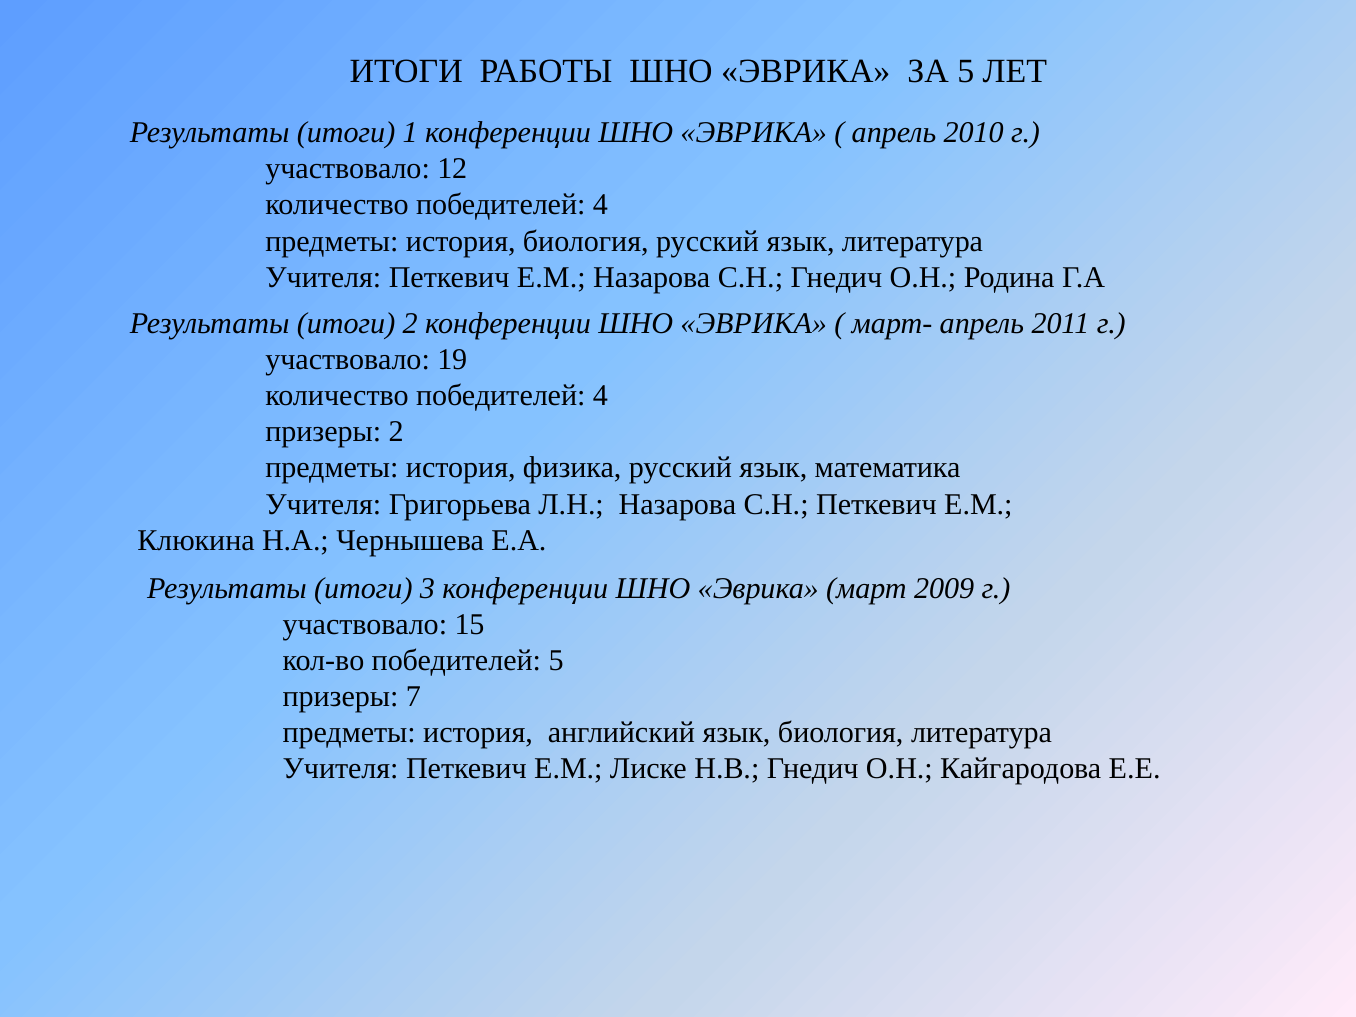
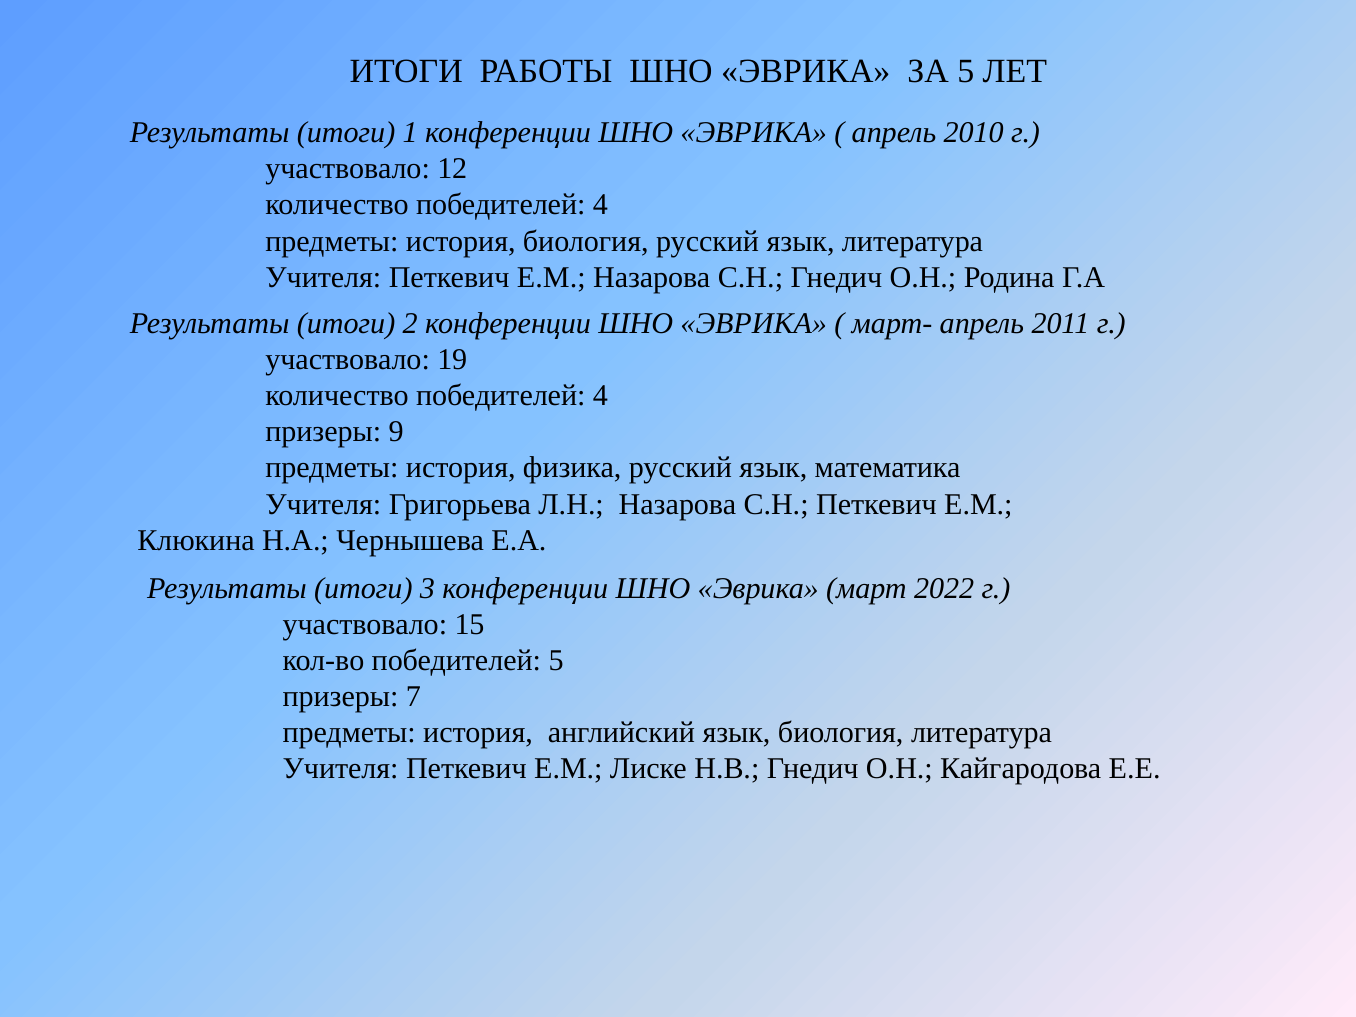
призеры 2: 2 -> 9 (396, 432)
2009: 2009 -> 2022 (944, 588)
